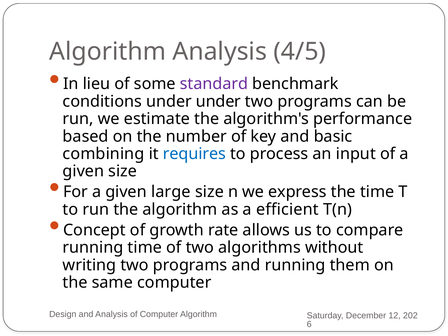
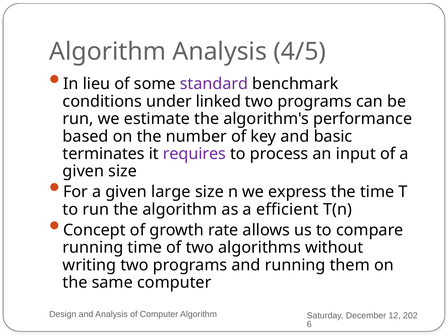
under under: under -> linked (218, 101)
combining: combining -> terminates (104, 154)
requires colour: blue -> purple (194, 154)
